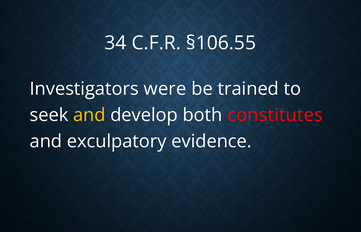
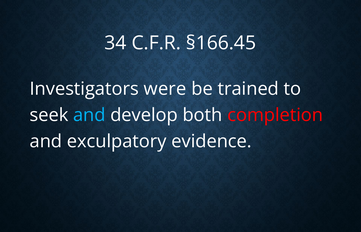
§106.55: §106.55 -> §166.45 (221, 43)
and colour: yellow -> light blue (89, 115)
constitutes: constitutes -> completion (275, 115)
